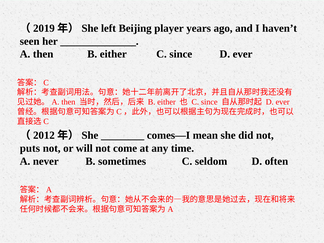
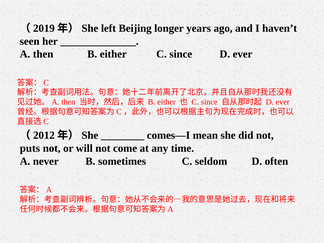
player: player -> longer (169, 28)
